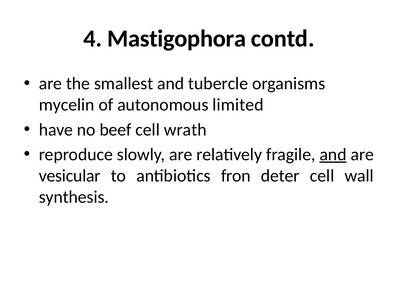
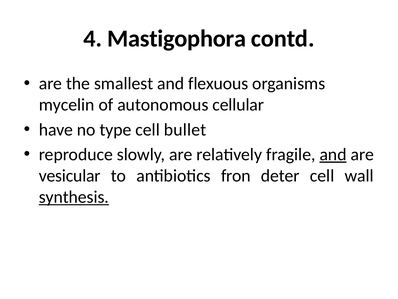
tubercle: tubercle -> flexuous (218, 83)
limited: limited -> cellular (238, 105)
beef: beef -> type (115, 129)
wrath: wrath -> bullet (185, 129)
synthesis underline: none -> present (74, 197)
